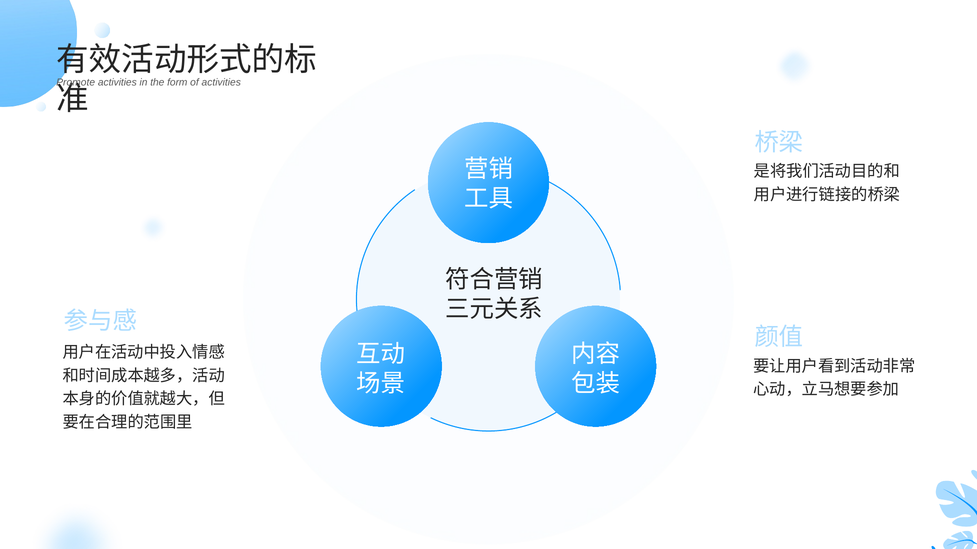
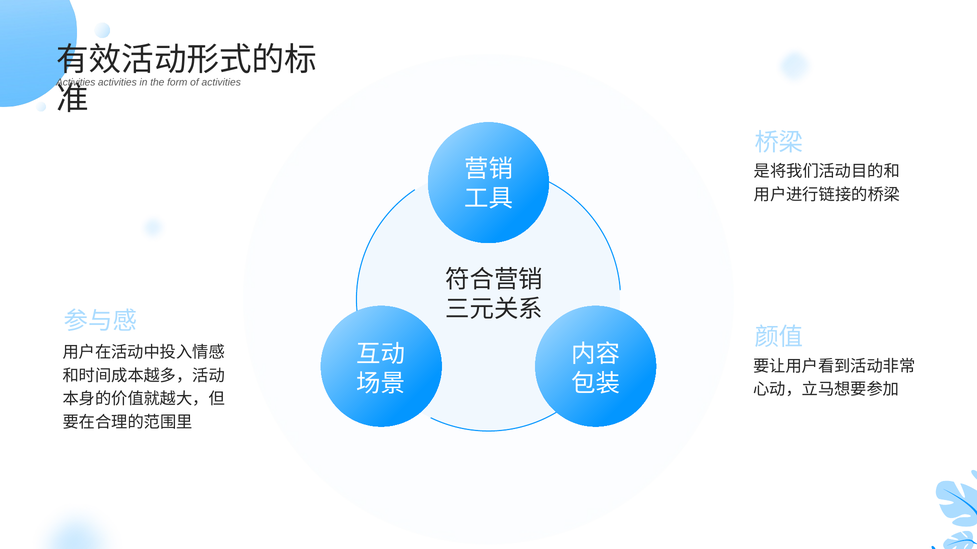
Promote: Promote -> Activities (76, 82)
